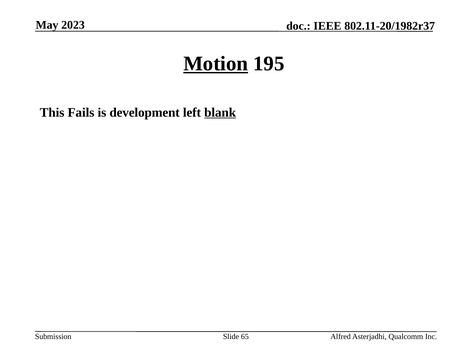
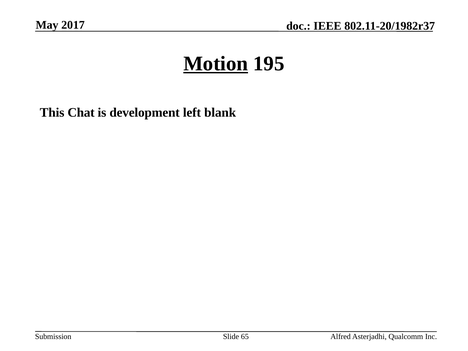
2023: 2023 -> 2017 (73, 25)
Fails: Fails -> Chat (81, 112)
blank underline: present -> none (220, 112)
